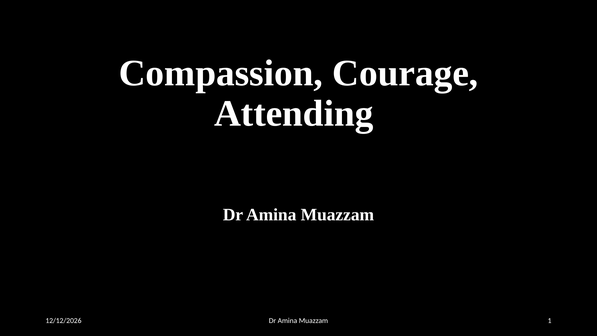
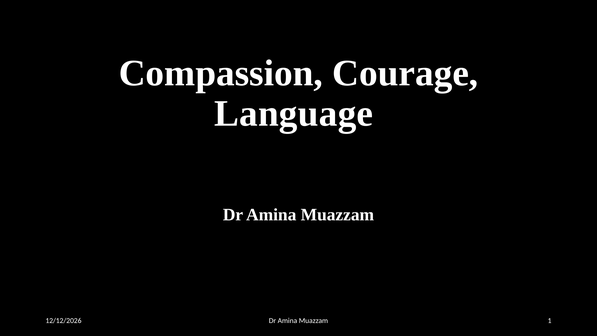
Attending: Attending -> Language (294, 114)
